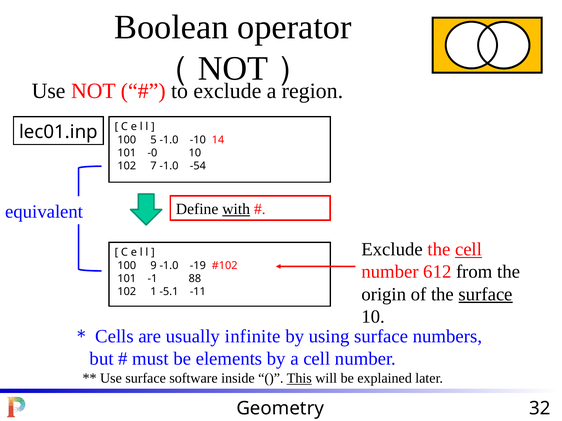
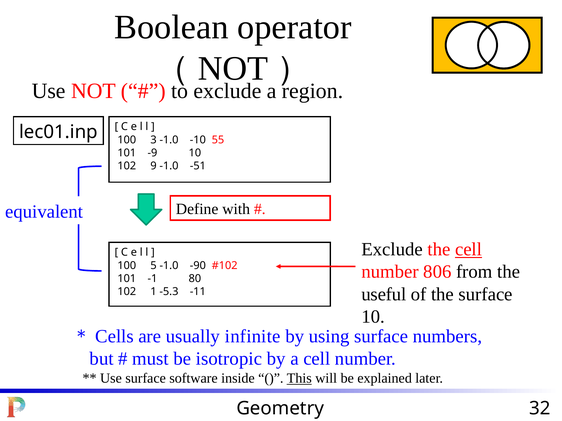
5: 5 -> 3 (153, 140)
14: 14 -> 55 (218, 140)
-0: -0 -> -9 (152, 153)
7: 7 -> 9 (154, 166)
-54: -54 -> -51 (198, 166)
with underline: present -> none (236, 209)
9: 9 -> 5 (153, 266)
-19: -19 -> -90 (198, 266)
612: 612 -> 806 (437, 272)
88: 88 -> 80 (195, 279)
origin: origin -> useful (384, 295)
surface underline: present -> none (486, 295)
-5.1: -5.1 -> -5.3 (169, 292)
elements: elements -> isotropic (229, 359)
